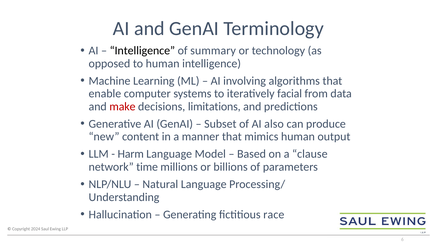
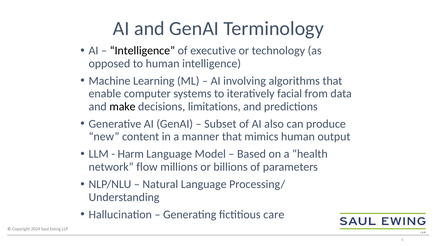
summary: summary -> executive (213, 51)
make colour: red -> black (122, 106)
clause: clause -> health (310, 154)
time: time -> flow (147, 167)
race: race -> care (274, 214)
